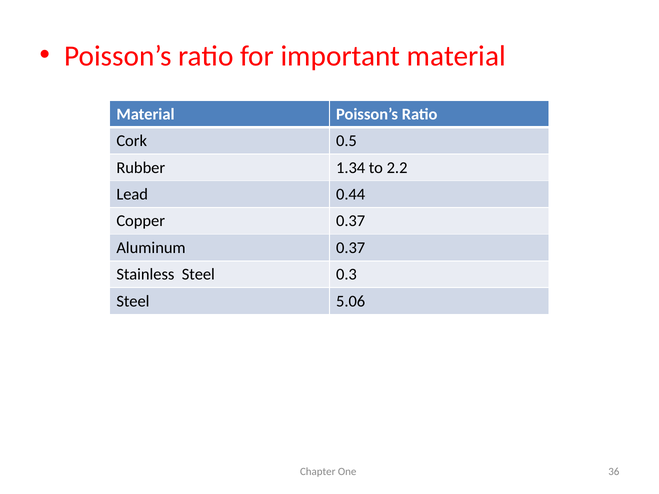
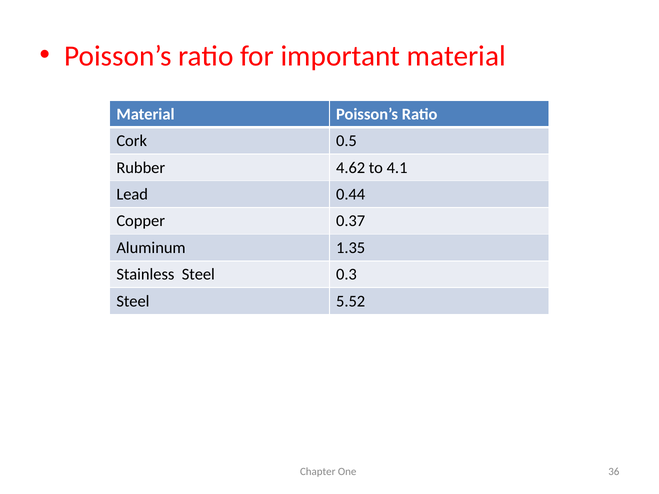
1.34: 1.34 -> 4.62 (351, 168)
2.2: 2.2 -> 4.1 (397, 168)
Aluminum 0.37: 0.37 -> 1.35 (351, 248)
5.06: 5.06 -> 5.52 (351, 301)
